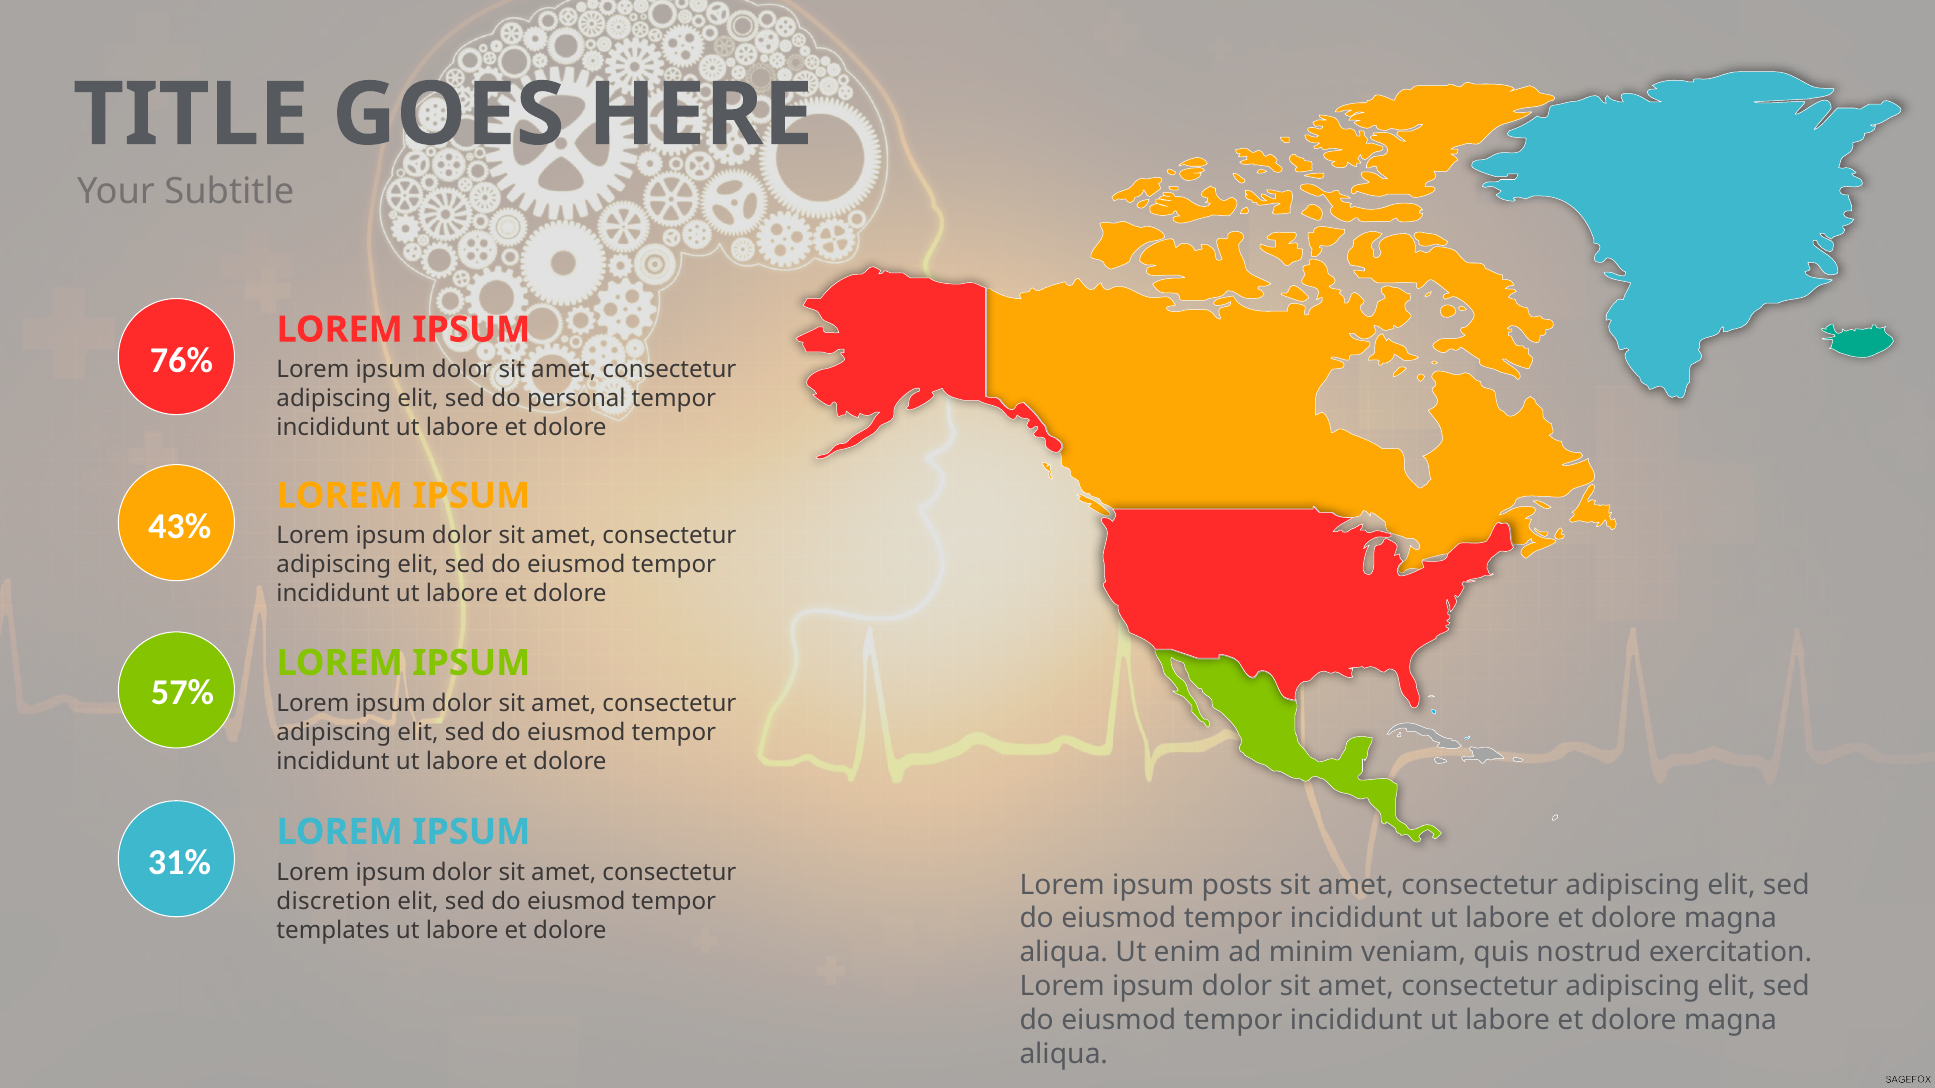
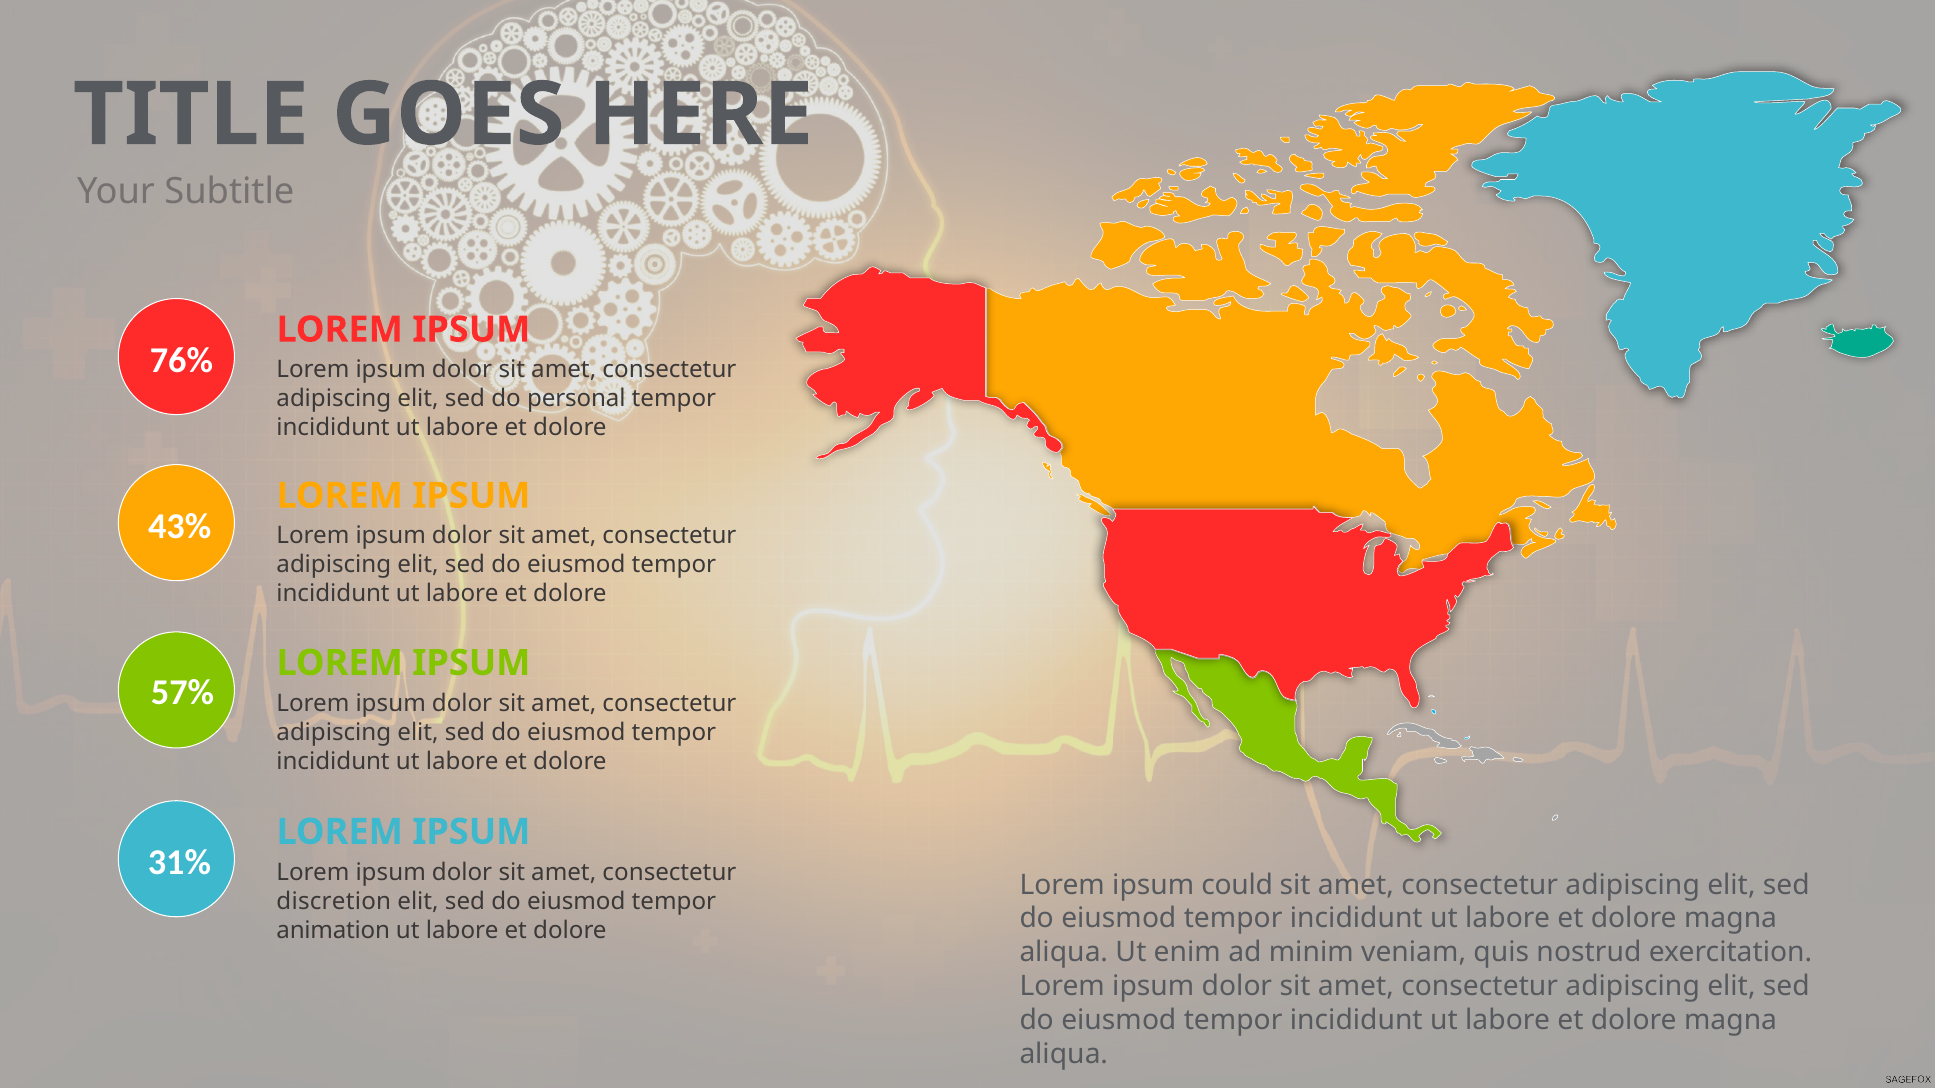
posts: posts -> could (1237, 885)
templates: templates -> animation (333, 930)
